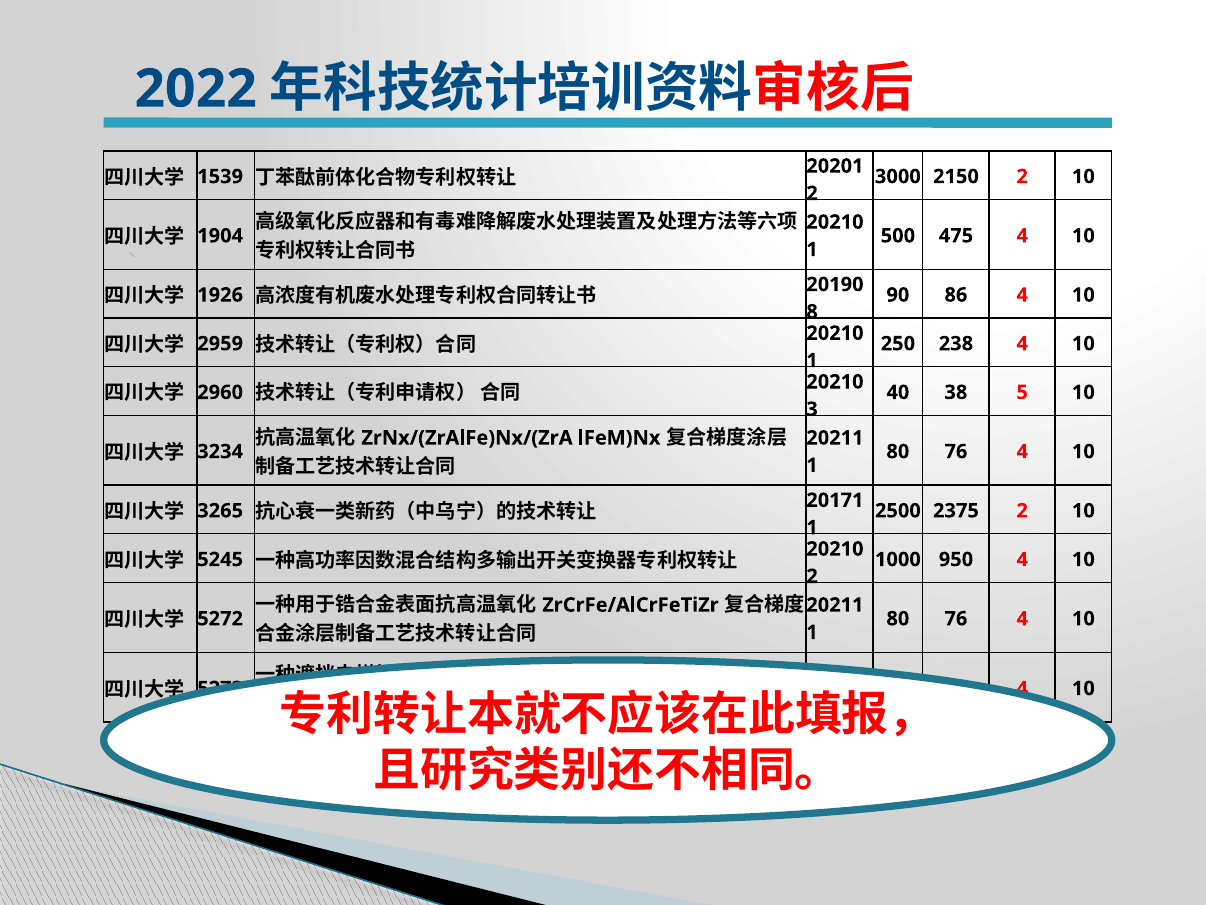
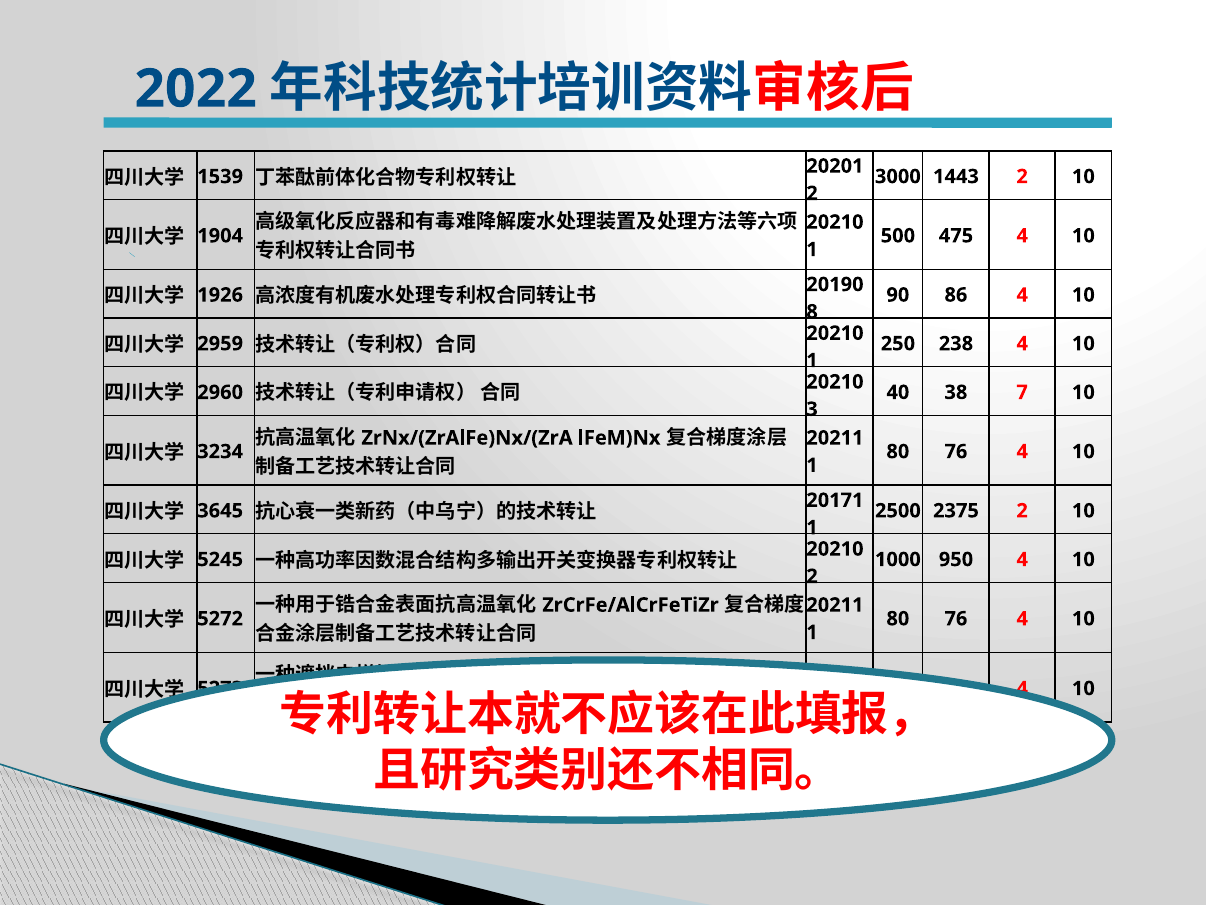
2150: 2150 -> 1443 (956, 176)
38 5: 5 -> 7 (1022, 392)
3265: 3265 -> 3645 (220, 511)
